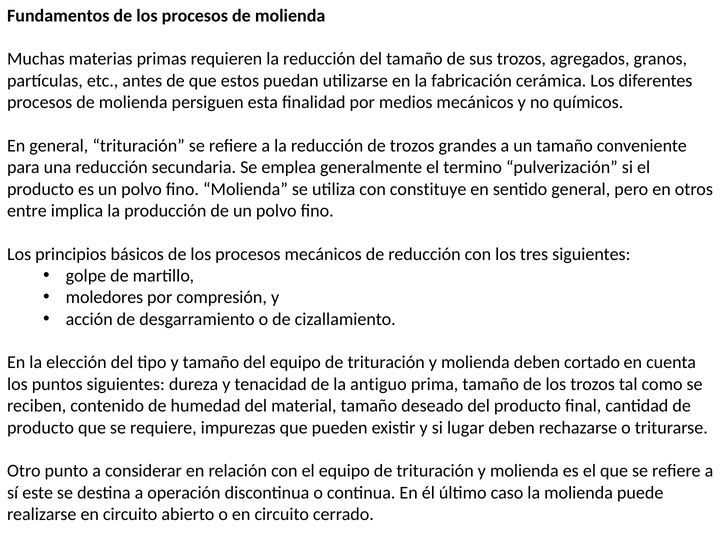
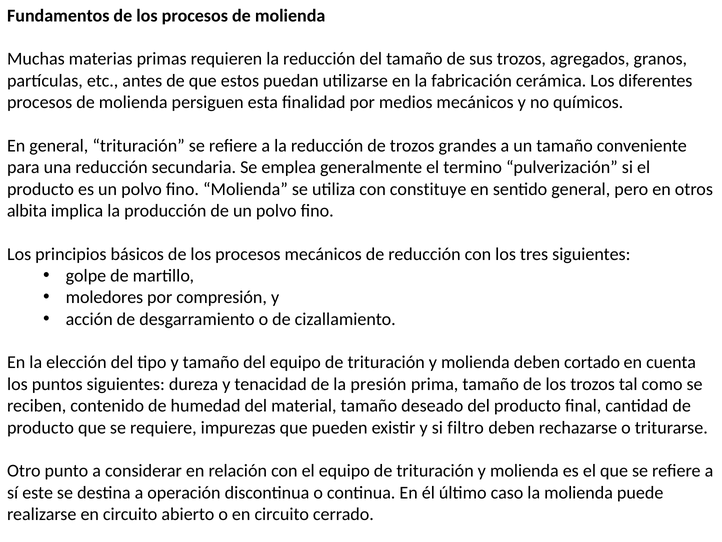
entre: entre -> albita (27, 211)
antiguo: antiguo -> presión (378, 384)
lugar: lugar -> filtro (466, 427)
